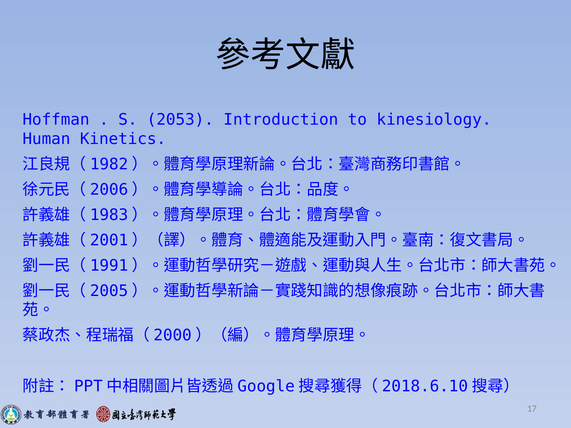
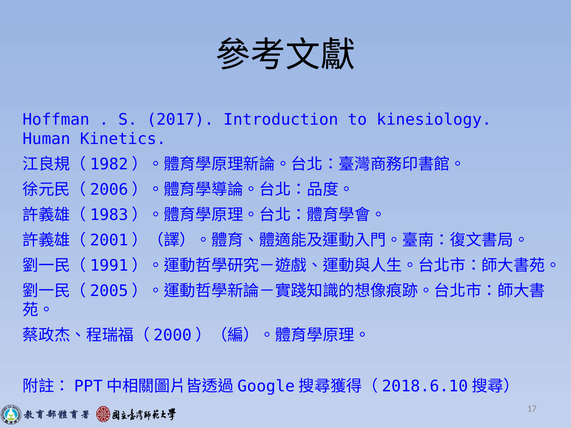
2053: 2053 -> 2017 (180, 120)
